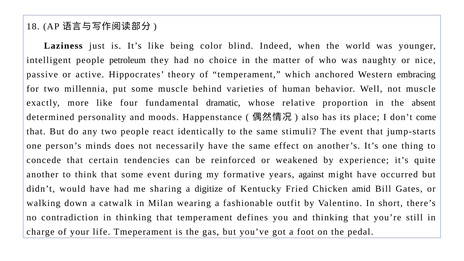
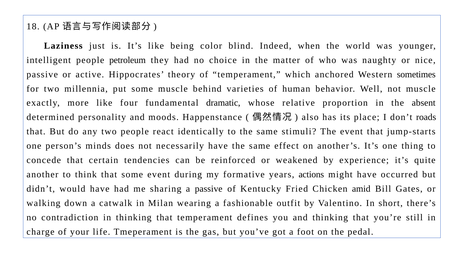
embracing: embracing -> sometimes (416, 74)
come: come -> roads (426, 117)
against: against -> actions (311, 175)
a digitize: digitize -> passive (209, 189)
